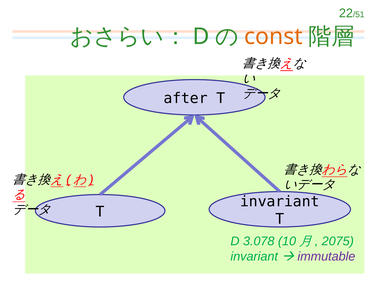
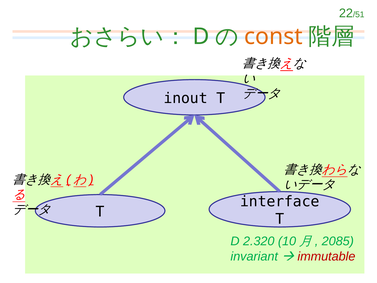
after: after -> inout (186, 98)
invariant: invariant -> interface (280, 201)
3.078: 3.078 -> 2.320 (259, 241)
2075: 2075 -> 2085 (338, 241)
immutable colour: purple -> red (326, 256)
